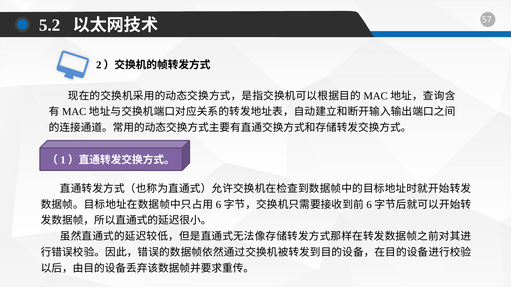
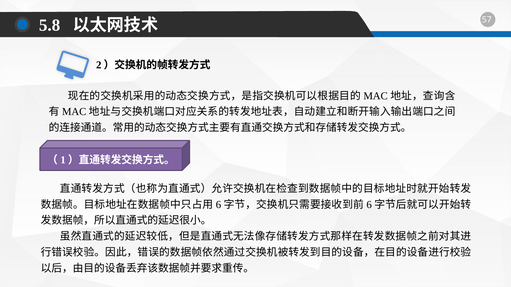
5.2: 5.2 -> 5.8 (50, 25)
